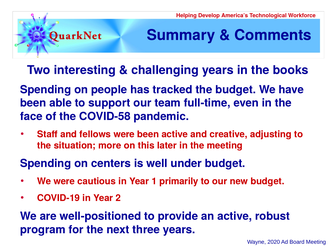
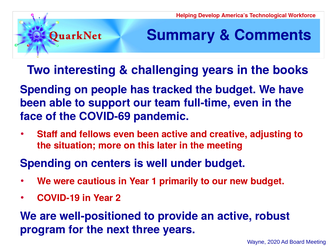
COVID-58: COVID-58 -> COVID-69 (105, 116)
fellows were: were -> even (124, 134)
